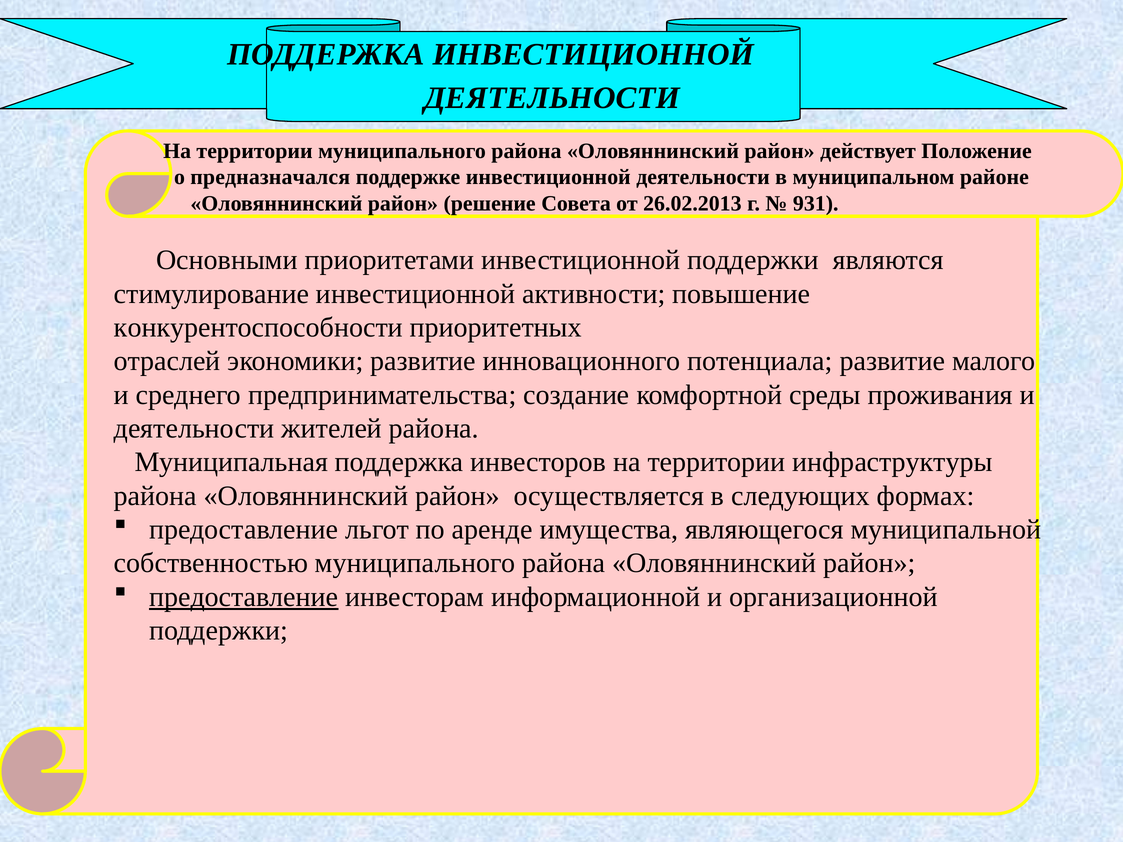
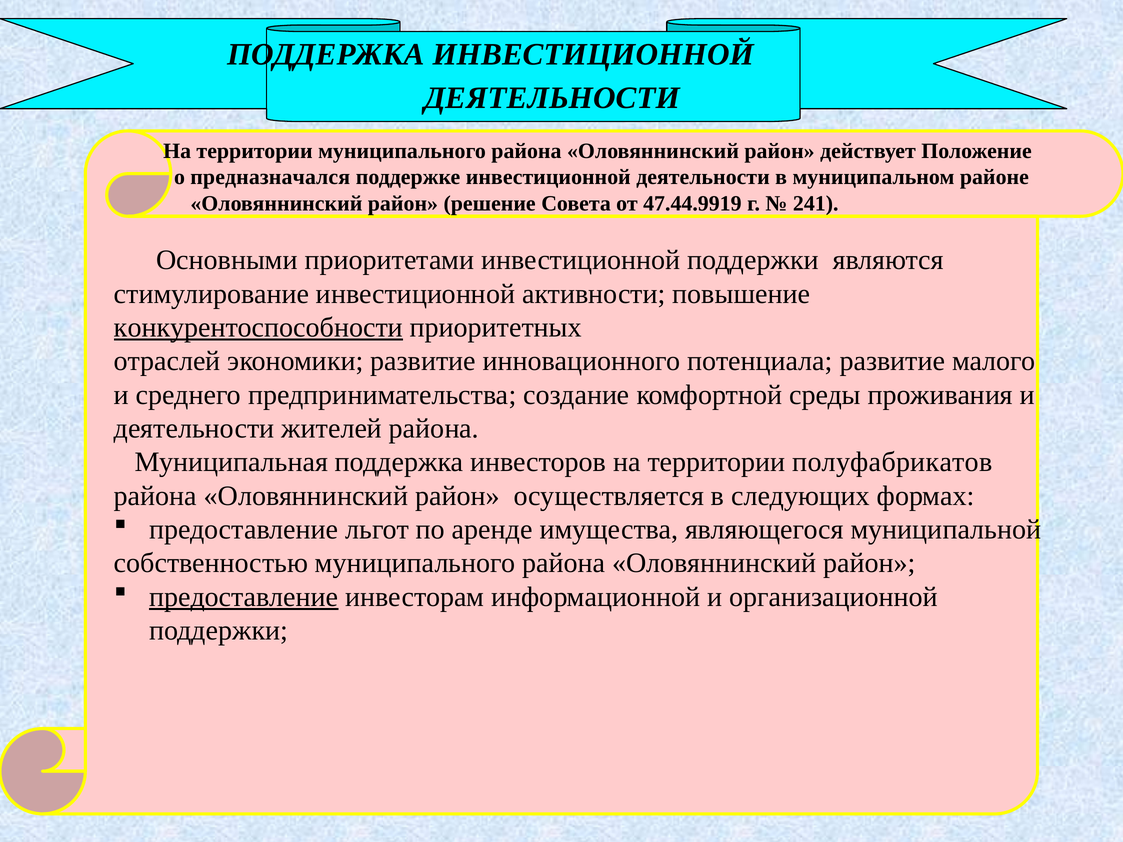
26.02.2013: 26.02.2013 -> 47.44.9919 (692, 204)
931: 931 -> 241 (816, 204)
конкурентоспособности underline: none -> present (258, 328)
инфраструктуры: инфраструктуры -> полуфабрикатов (892, 462)
